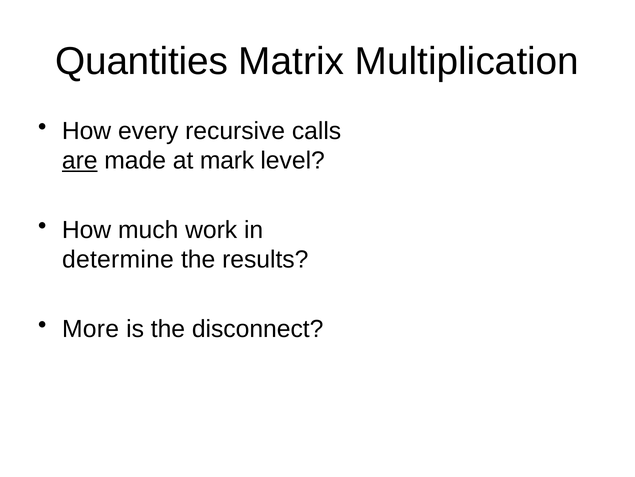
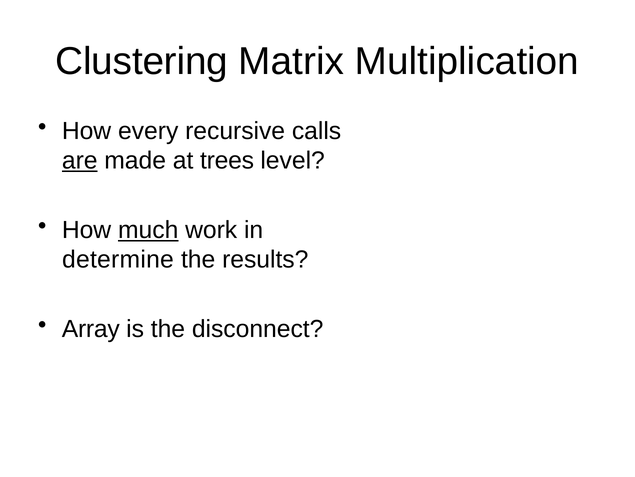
Quantities: Quantities -> Clustering (142, 61)
mark: mark -> trees (227, 160)
much underline: none -> present (148, 230)
More: More -> Array (91, 329)
